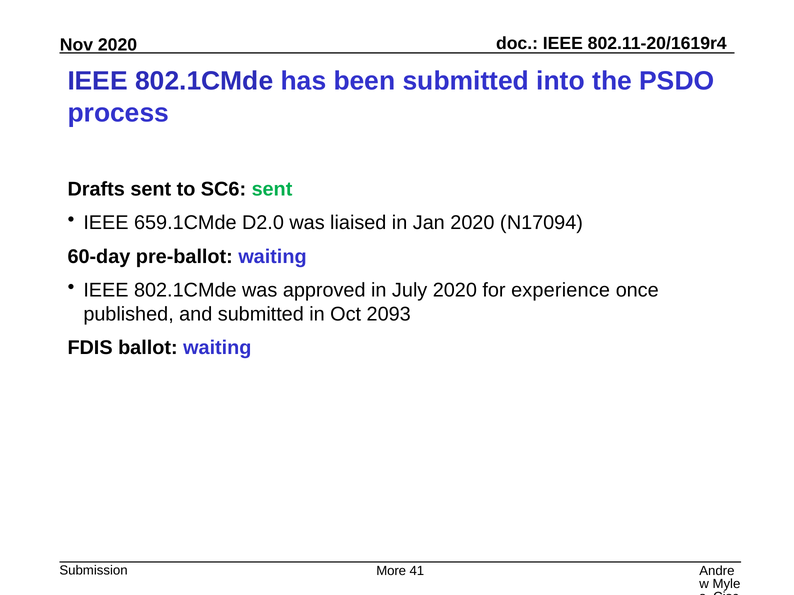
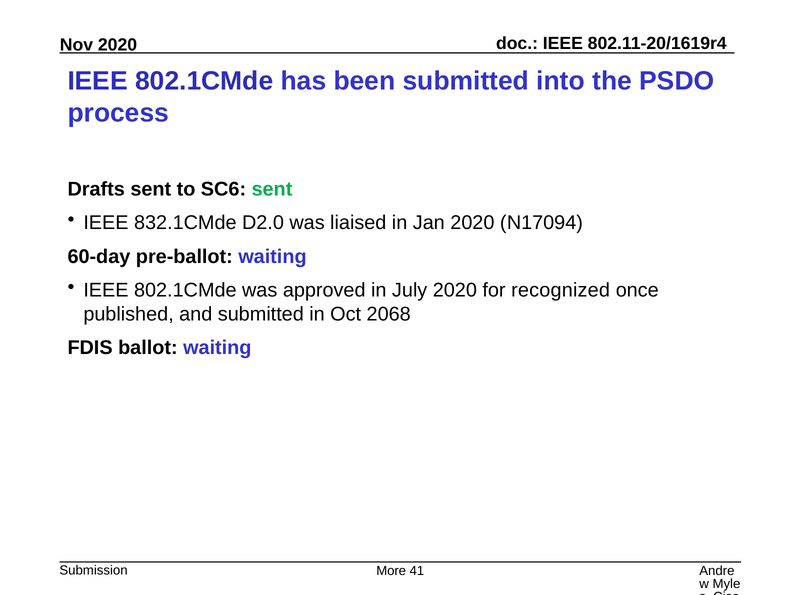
659.1CMde: 659.1CMde -> 832.1CMde (185, 223)
experience: experience -> recognized (561, 291)
2093: 2093 -> 2068 (389, 314)
